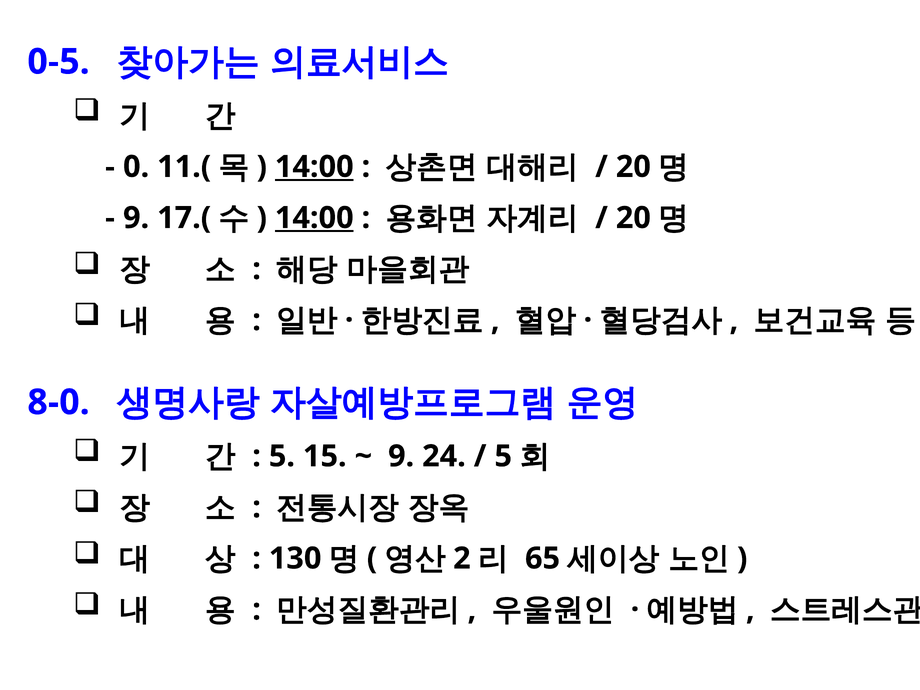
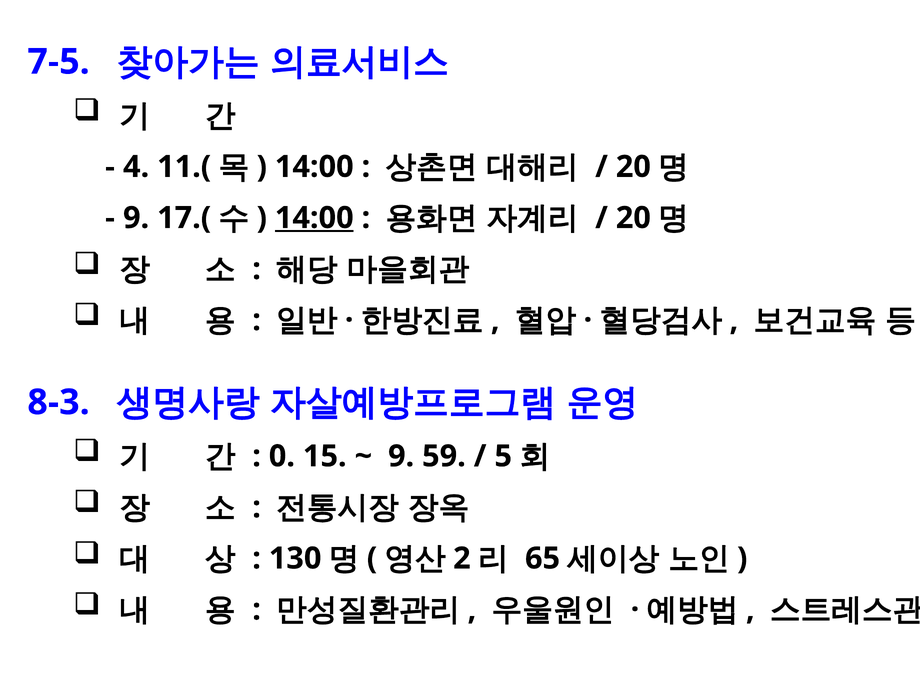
0-5: 0-5 -> 7-5 (59, 62)
0: 0 -> 4 (136, 167)
14:00 underline: present -> none (314, 167)
8-0: 8-0 -> 8-3 (59, 402)
5: 5 -> 0 (282, 456)
24: 24 -> 59 (444, 456)
